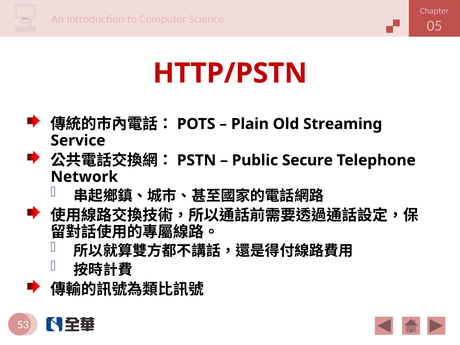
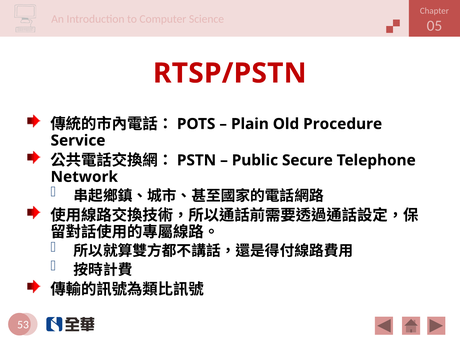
HTTP/PSTN: HTTP/PSTN -> RTSP/PSTN (230, 73)
Streaming: Streaming -> Procedure (343, 124)
